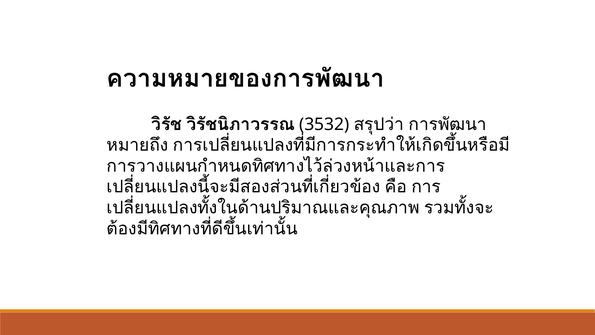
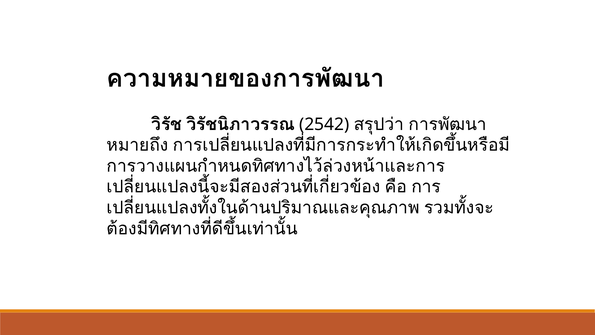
3532: 3532 -> 2542 (324, 124)
